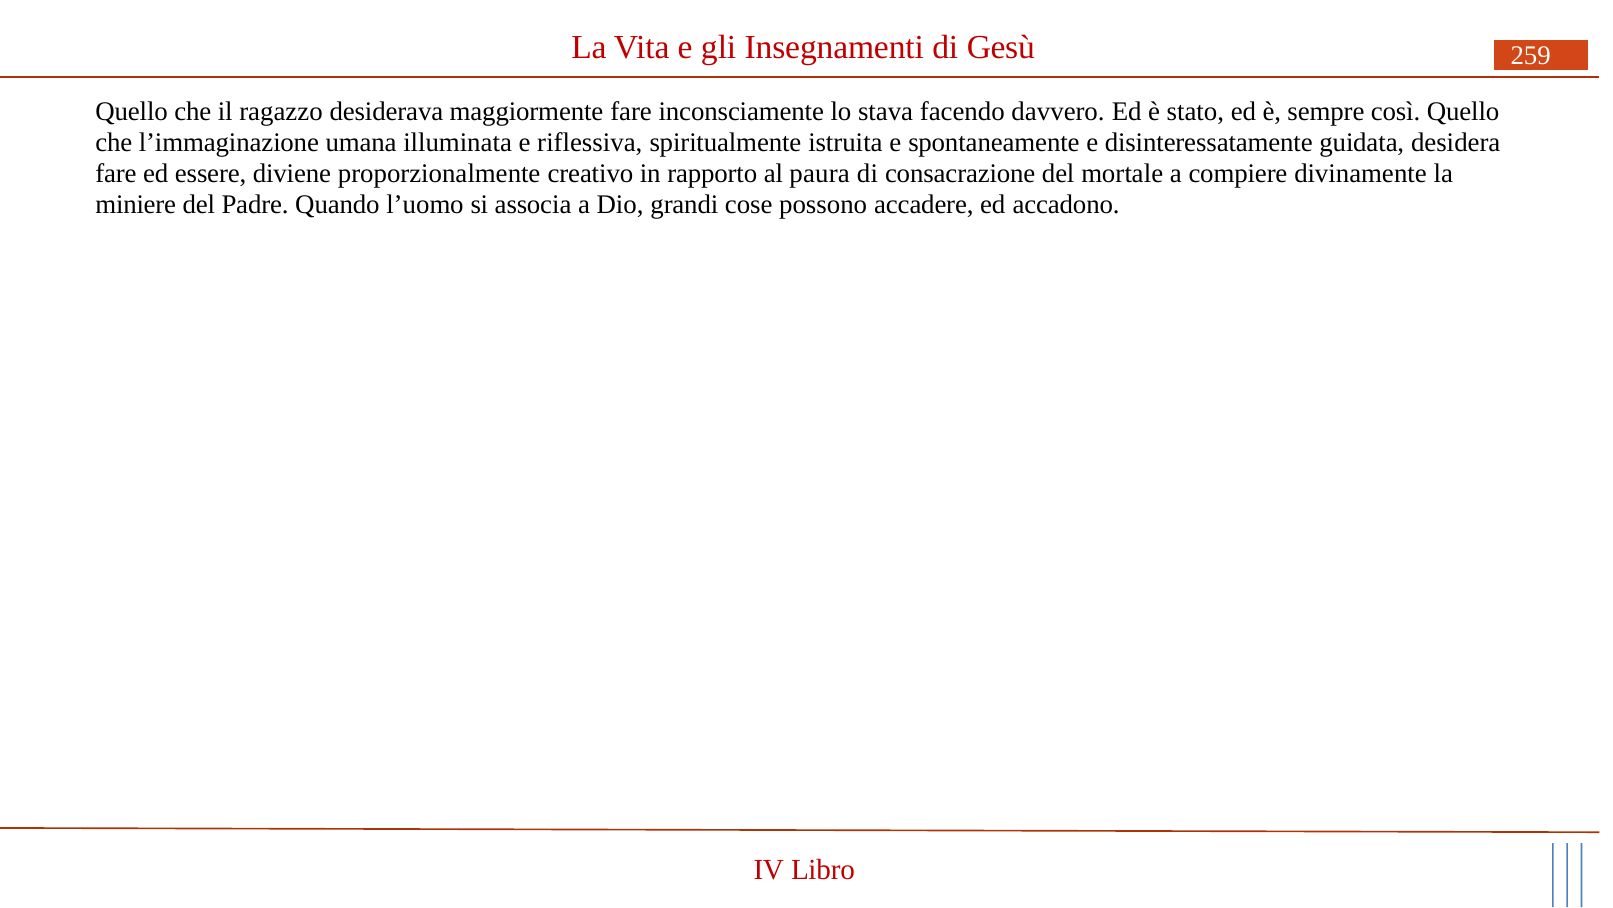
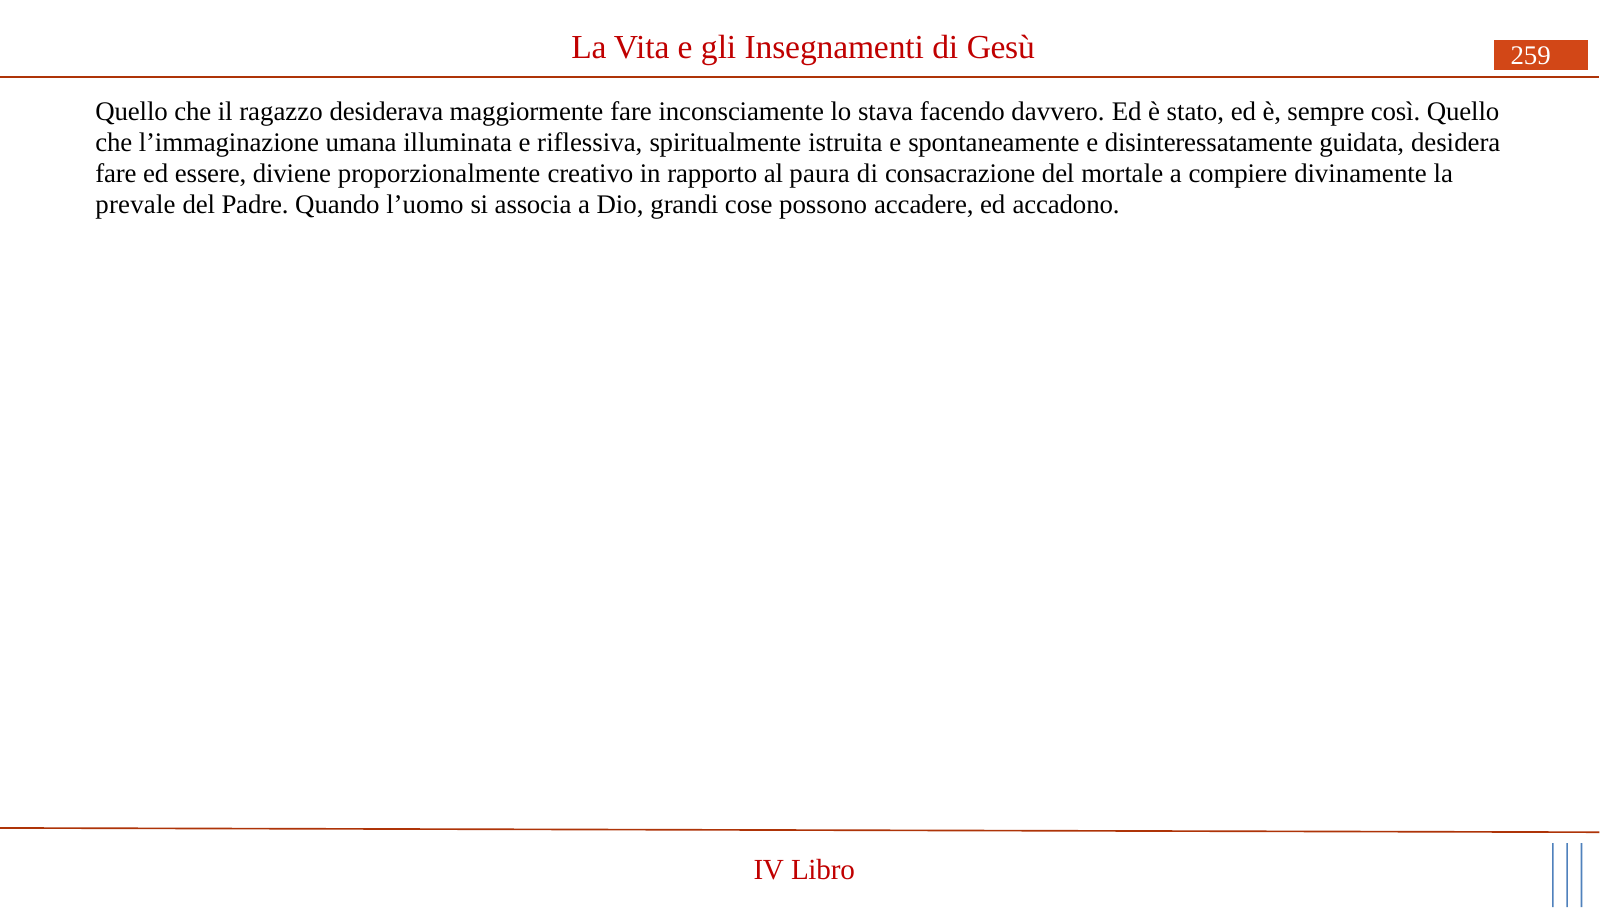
miniere: miniere -> prevale (136, 204)
